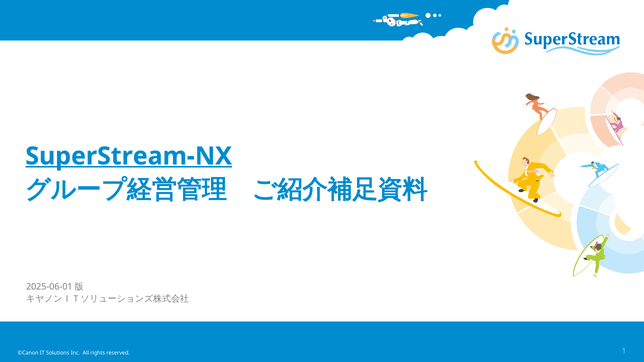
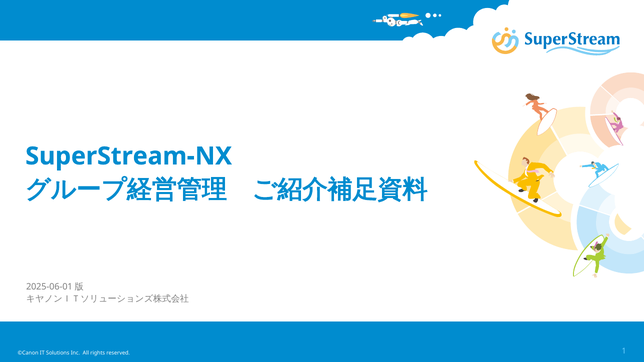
SuperStream-NX underline: present -> none (129, 156)
